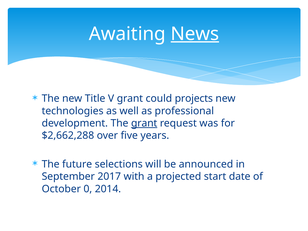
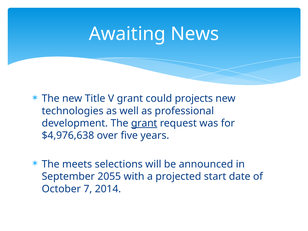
News underline: present -> none (195, 34)
$2,662,288: $2,662,288 -> $4,976,638 (68, 136)
future: future -> meets (77, 164)
2017: 2017 -> 2055 (109, 177)
0: 0 -> 7 (88, 189)
